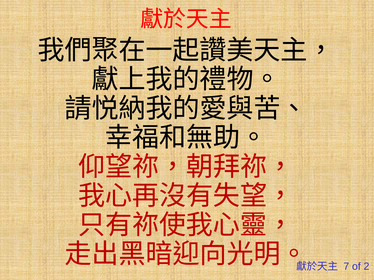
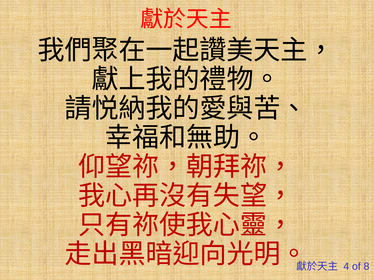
7: 7 -> 4 (346, 267)
2: 2 -> 8 (366, 267)
